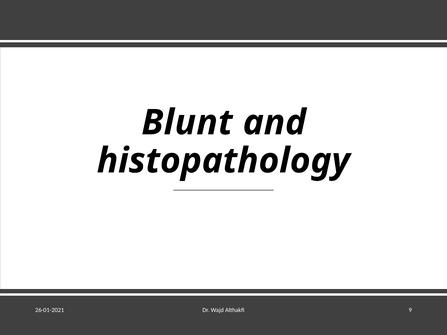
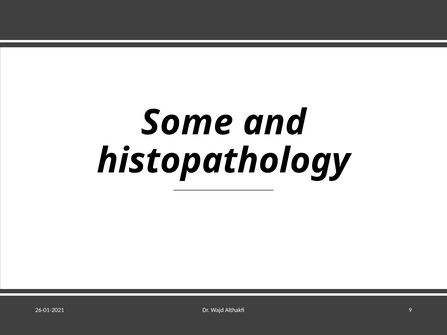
Blunt: Blunt -> Some (187, 123)
